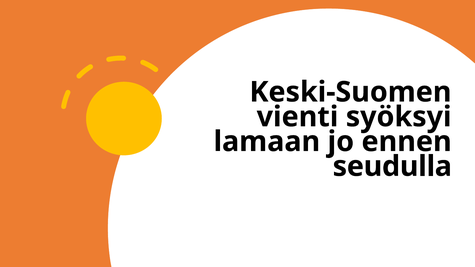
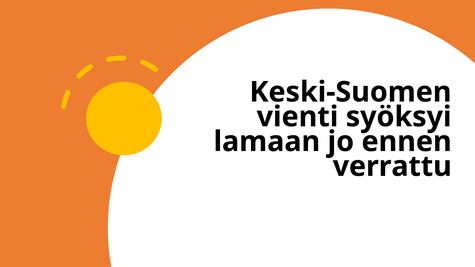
seudulla: seudulla -> verrattu (392, 167)
